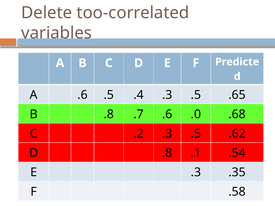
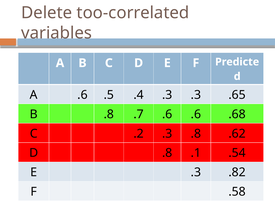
.4 .3 .5: .5 -> .3 (196, 95)
.6 .0: .0 -> .6 (196, 114)
.2 .3 .5: .5 -> .8 (196, 134)
.35: .35 -> .82 (237, 173)
